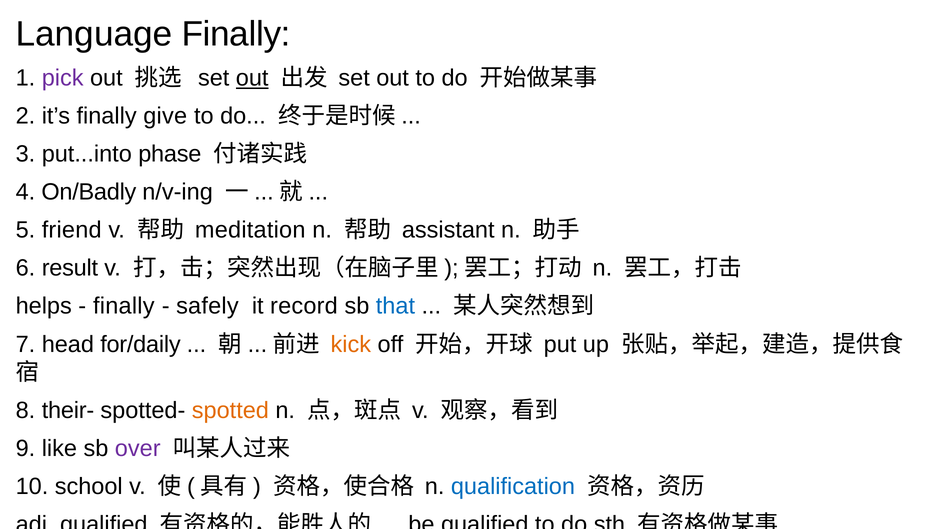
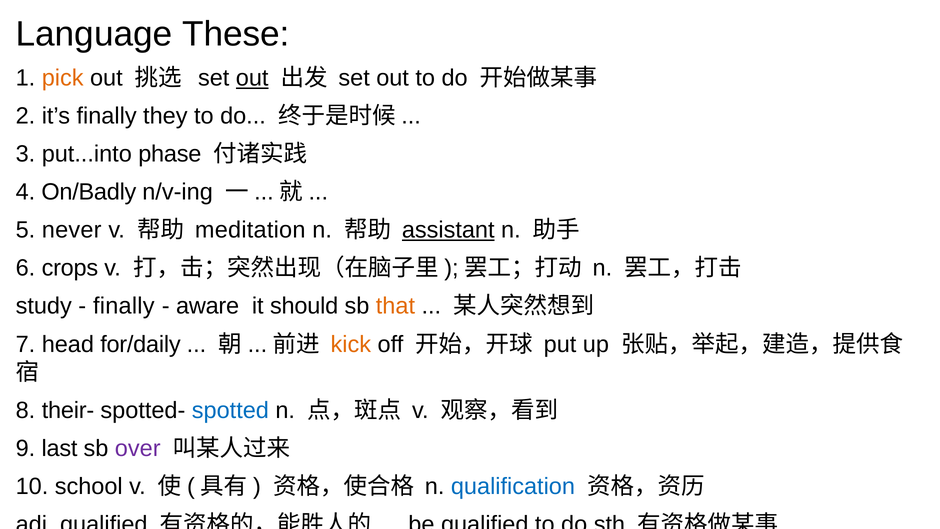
Language Finally: Finally -> These (236, 34)
pick colour: purple -> orange (63, 78)
give: give -> they (165, 116)
friend: friend -> never (72, 230)
assistant underline: none -> present (448, 230)
result: result -> crops (70, 268)
helps: helps -> study (44, 306)
safely: safely -> aware (208, 306)
record: record -> should (304, 306)
that colour: blue -> orange (395, 306)
spotted colour: orange -> blue (230, 410)
like: like -> last (60, 448)
